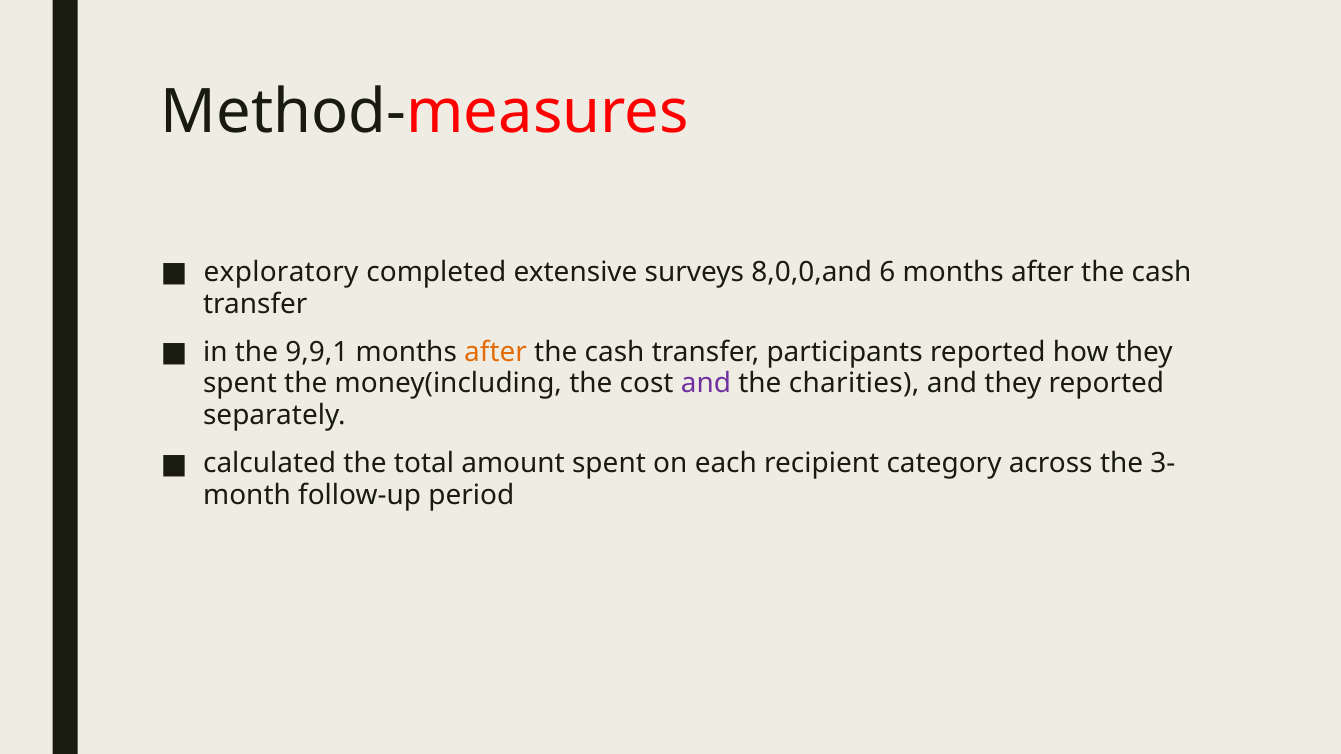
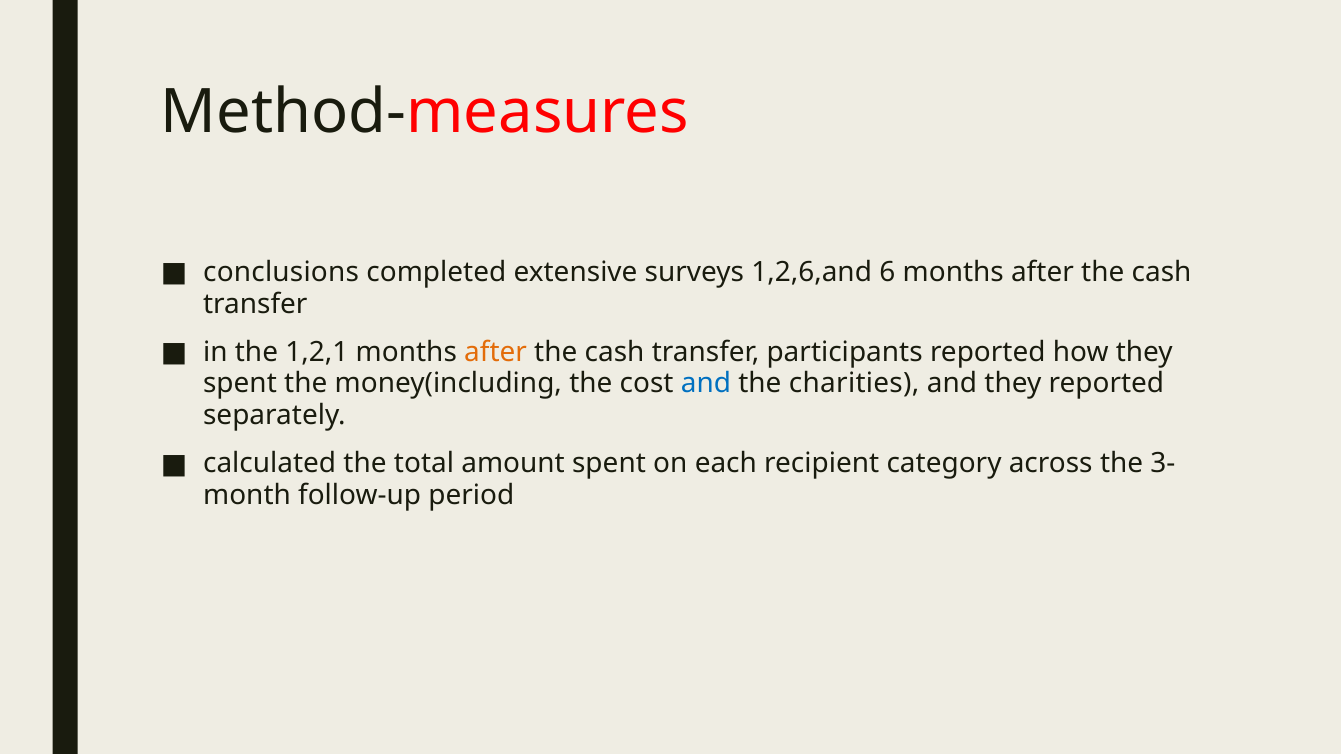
exploratory: exploratory -> conclusions (281, 272)
8,0,0,and: 8,0,0,and -> 1,2,6,and (812, 272)
9,9,1: 9,9,1 -> 1,2,1 (317, 352)
and colour: purple -> blue (706, 384)
